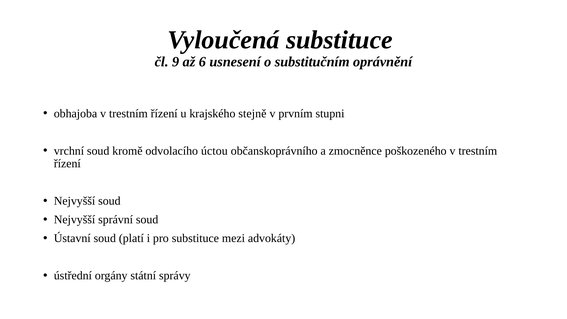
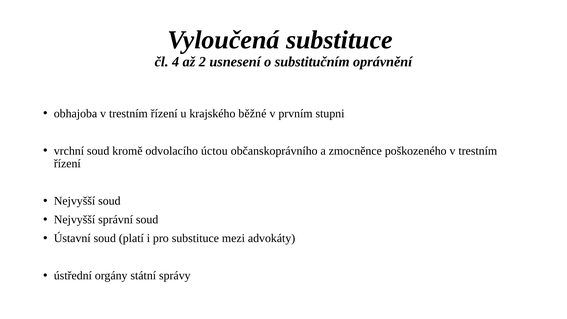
9: 9 -> 4 (176, 62)
6: 6 -> 2 (202, 62)
stejně: stejně -> běžné (252, 113)
